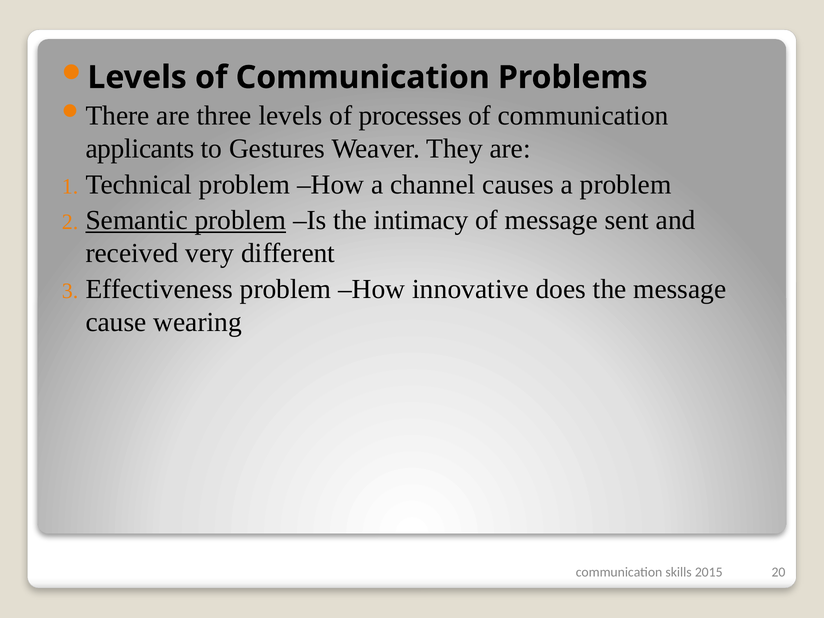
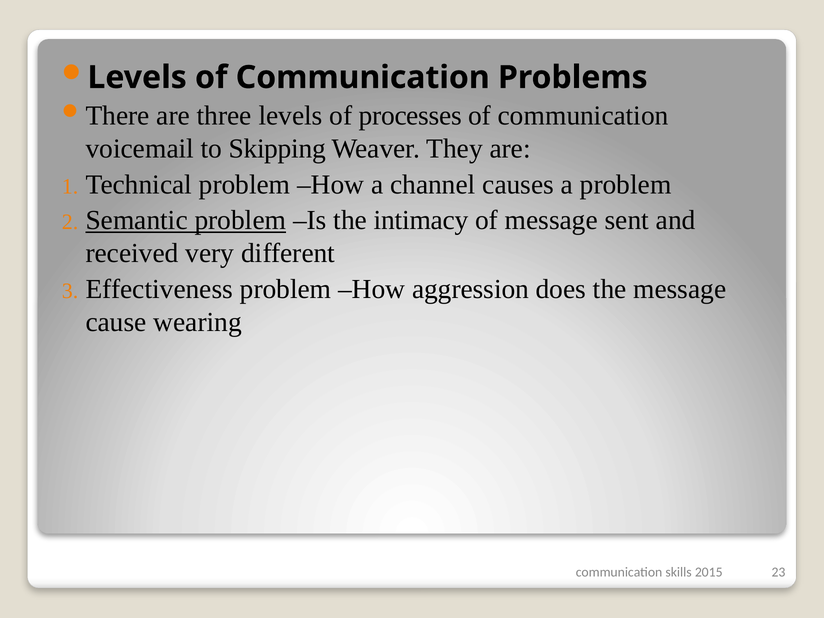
applicants: applicants -> voicemail (140, 149)
Gestures: Gestures -> Skipping (277, 149)
innovative: innovative -> aggression (471, 289)
20: 20 -> 23 (778, 572)
